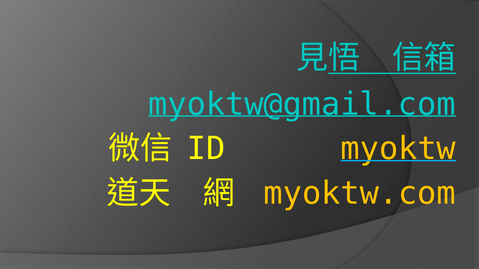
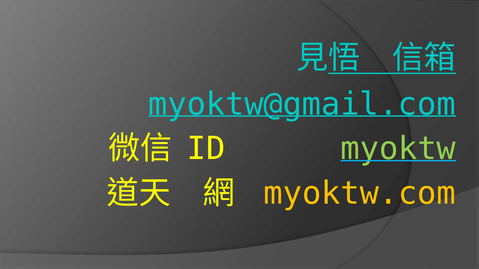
myoktw colour: yellow -> light green (398, 149)
